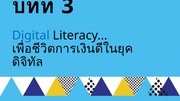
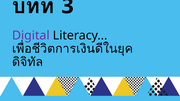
Digital colour: blue -> purple (31, 35)
